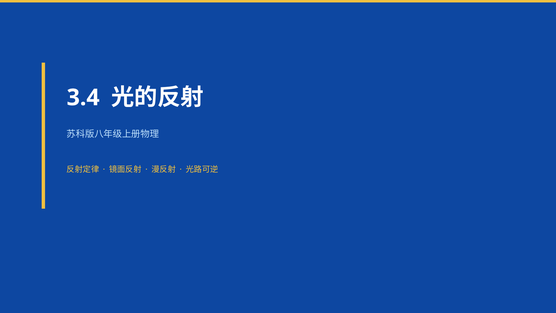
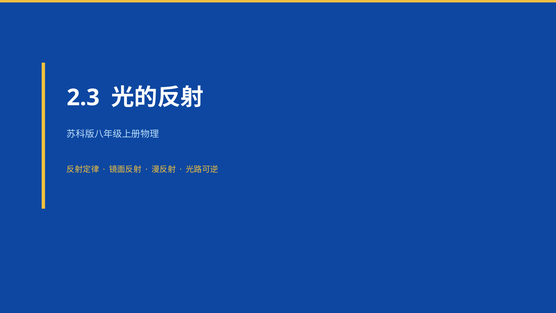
3.4: 3.4 -> 2.3 (83, 98)
